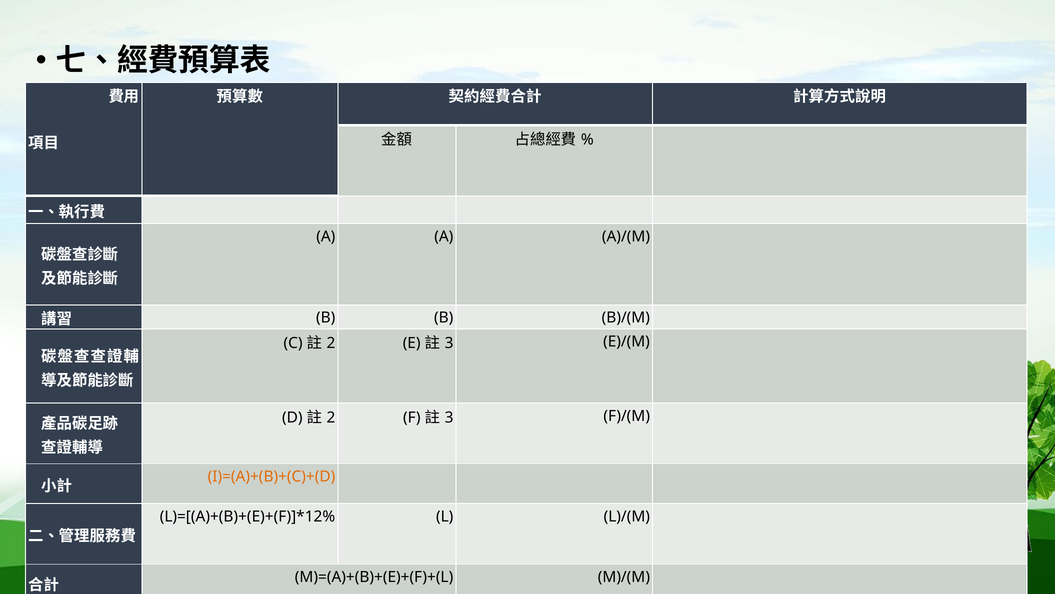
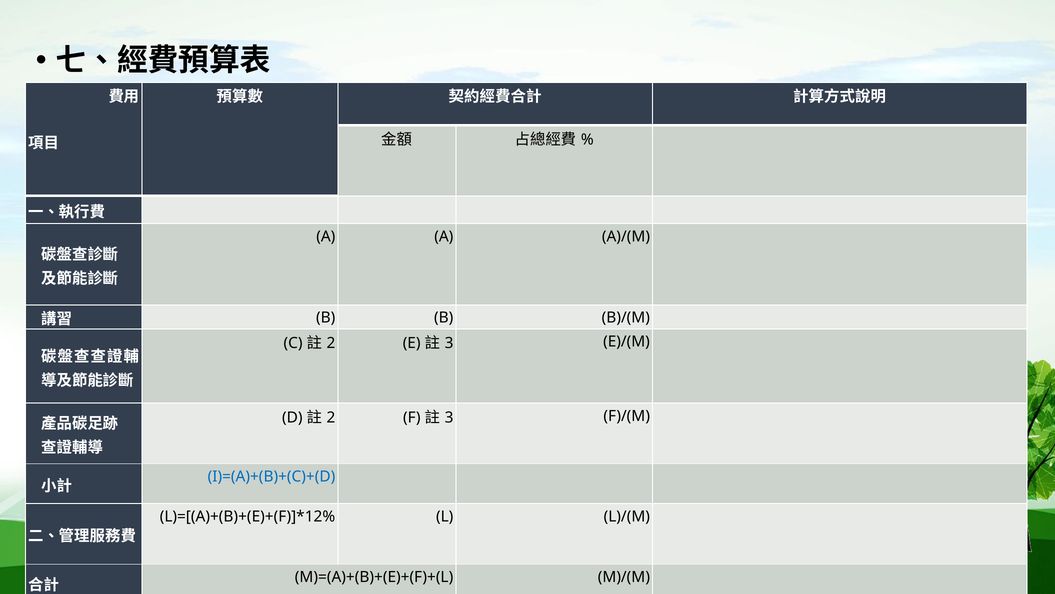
I)=(A)+(B)+(C)+(D colour: orange -> blue (271, 476)
